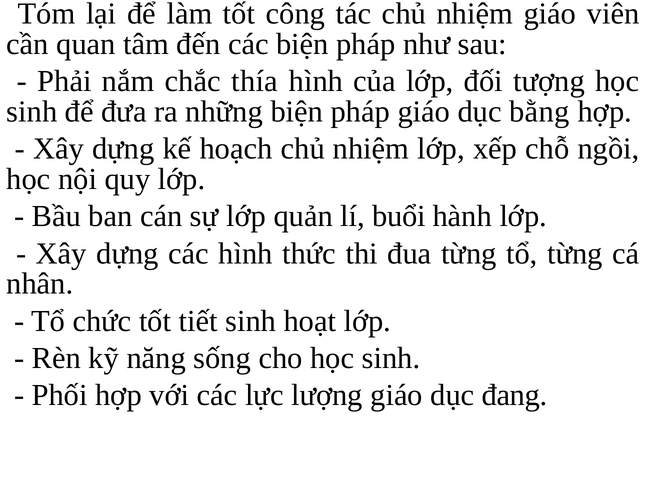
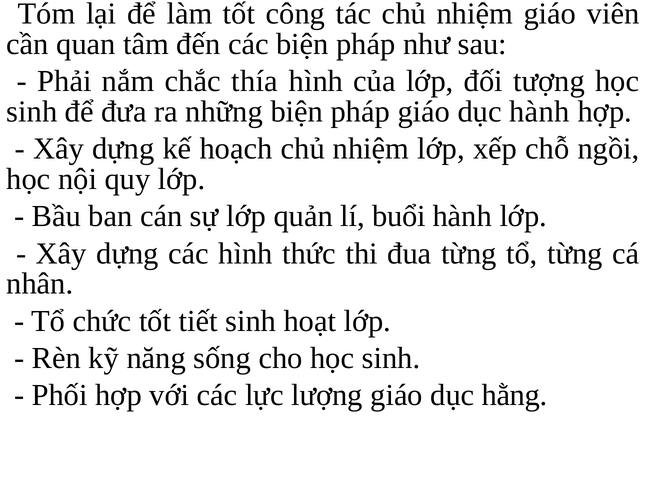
dục bằng: bằng -> hành (540, 112)
đang: đang -> hằng (515, 395)
